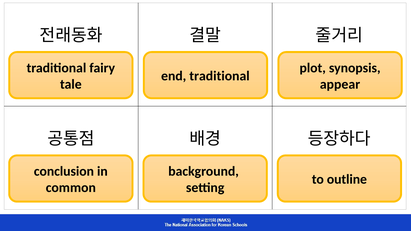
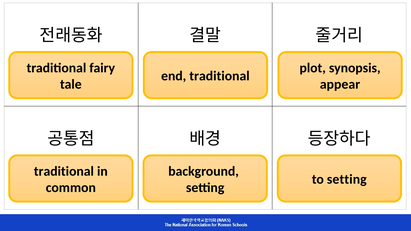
conclusion: conclusion -> traditional (64, 171)
to outline: outline -> setting (347, 180)
